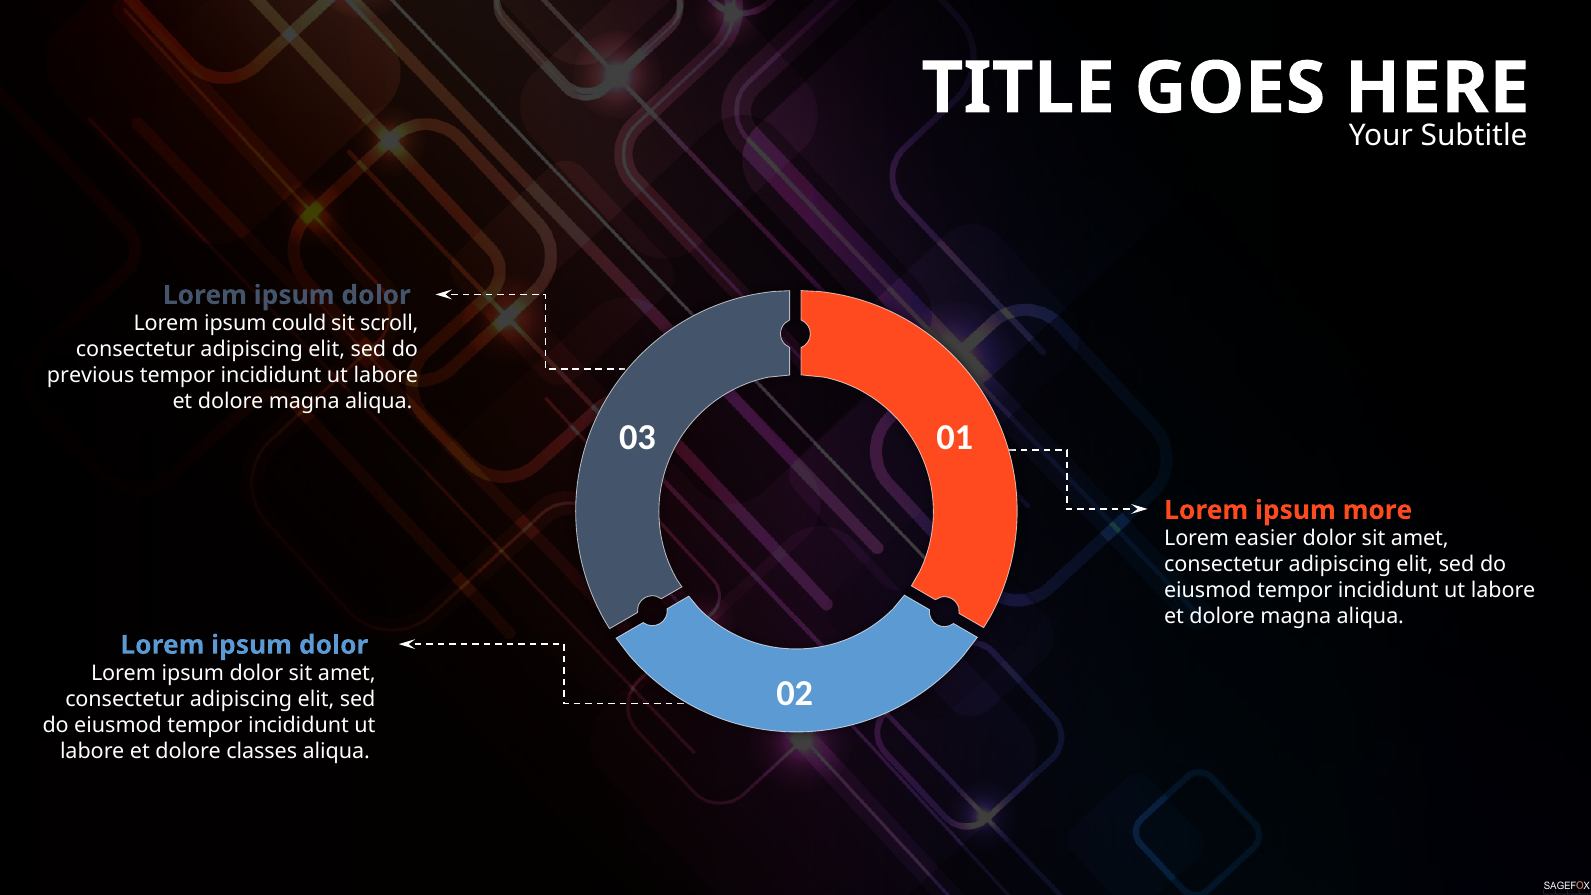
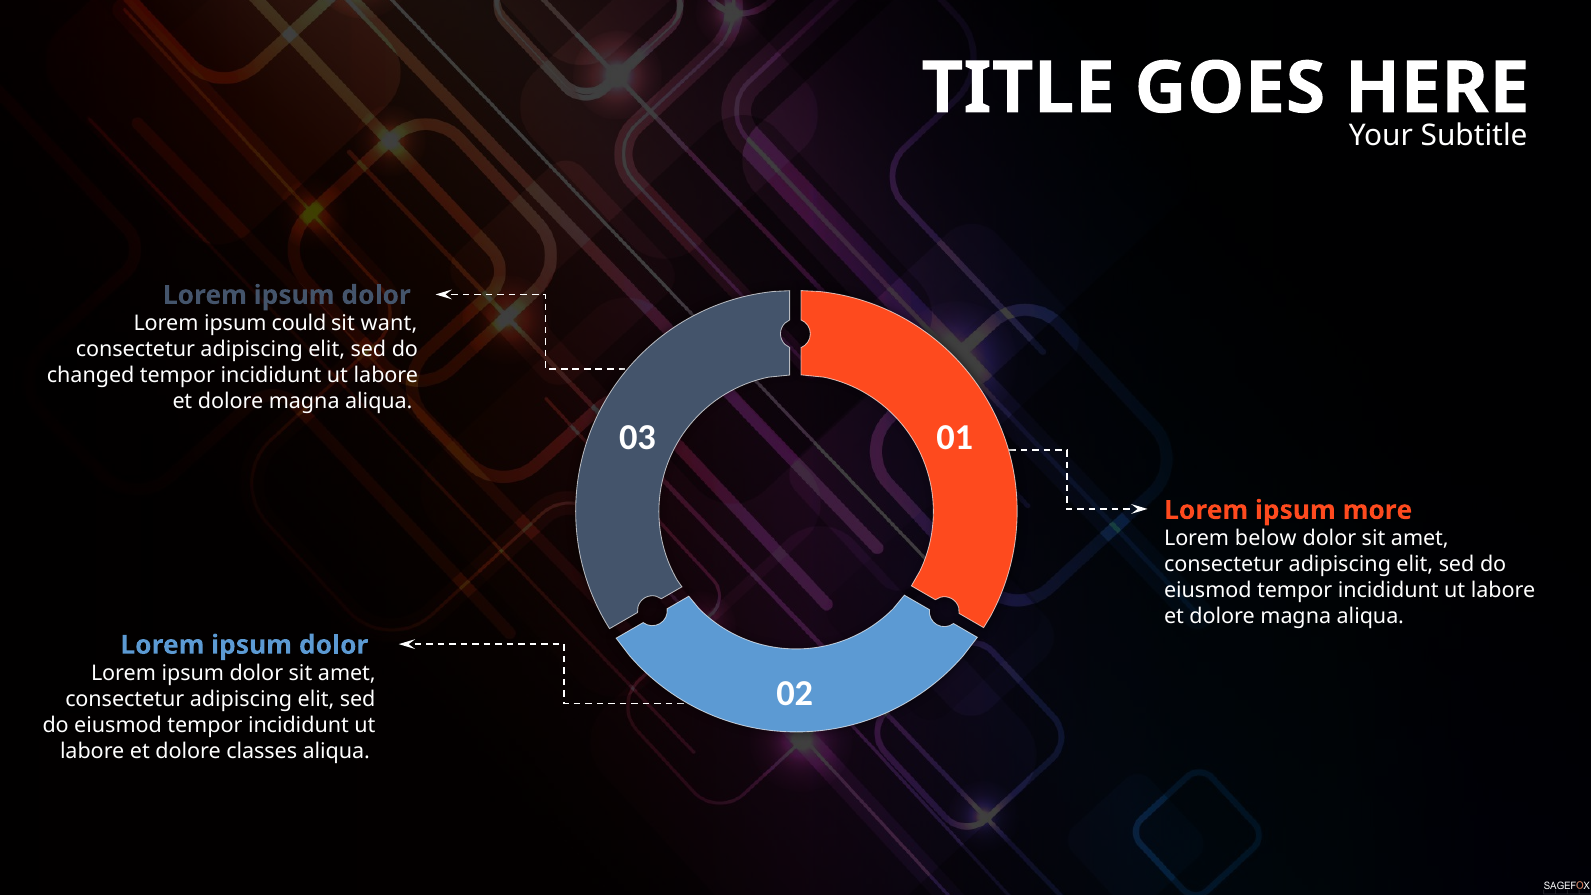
scroll: scroll -> want (389, 324)
previous: previous -> changed (91, 375)
easier: easier -> below (1266, 539)
